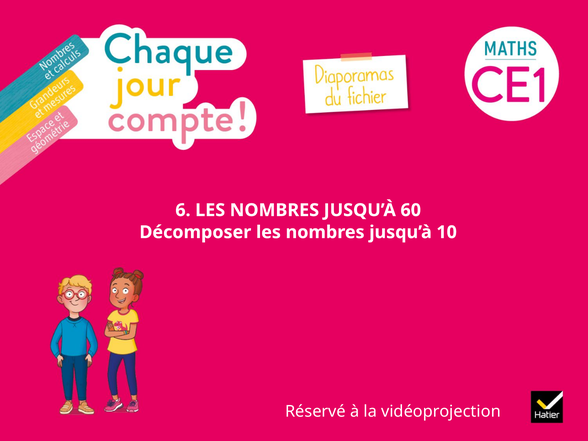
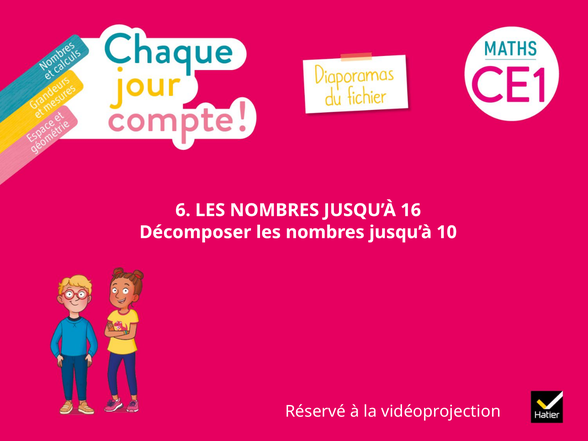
60: 60 -> 16 (411, 210)
